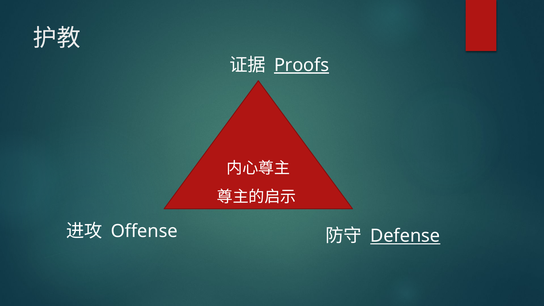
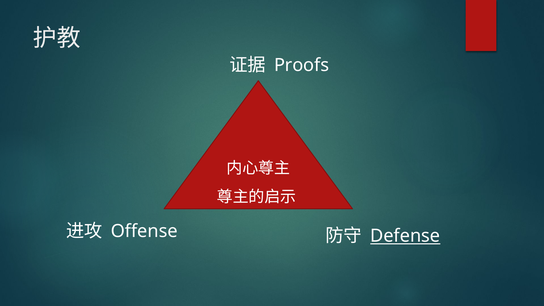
Proofs underline: present -> none (302, 65)
